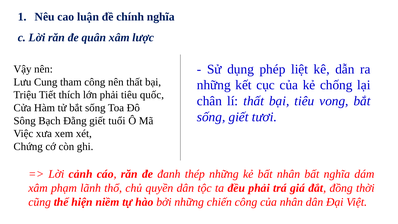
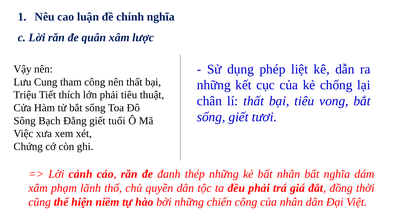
quốc: quốc -> thuật (152, 95)
